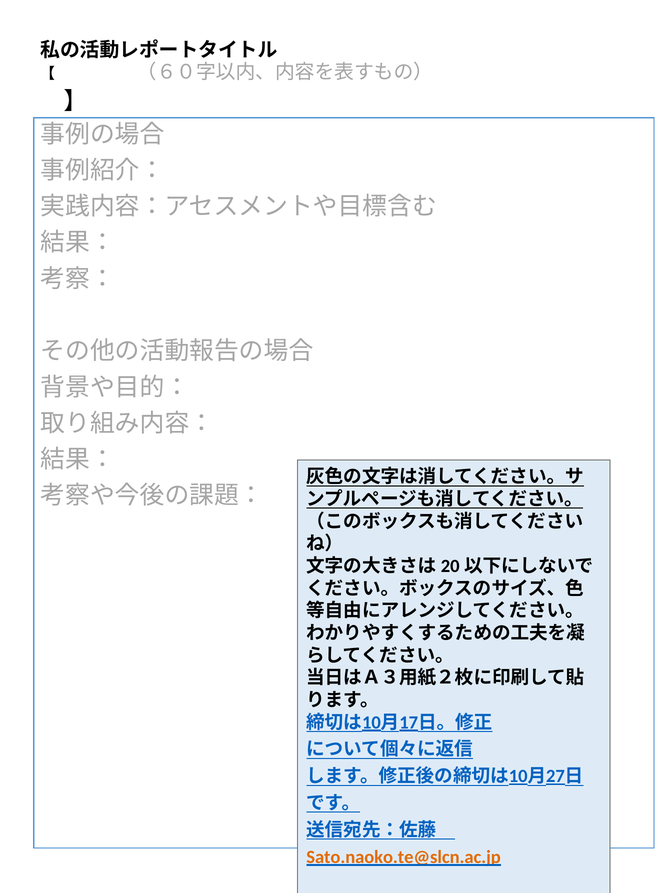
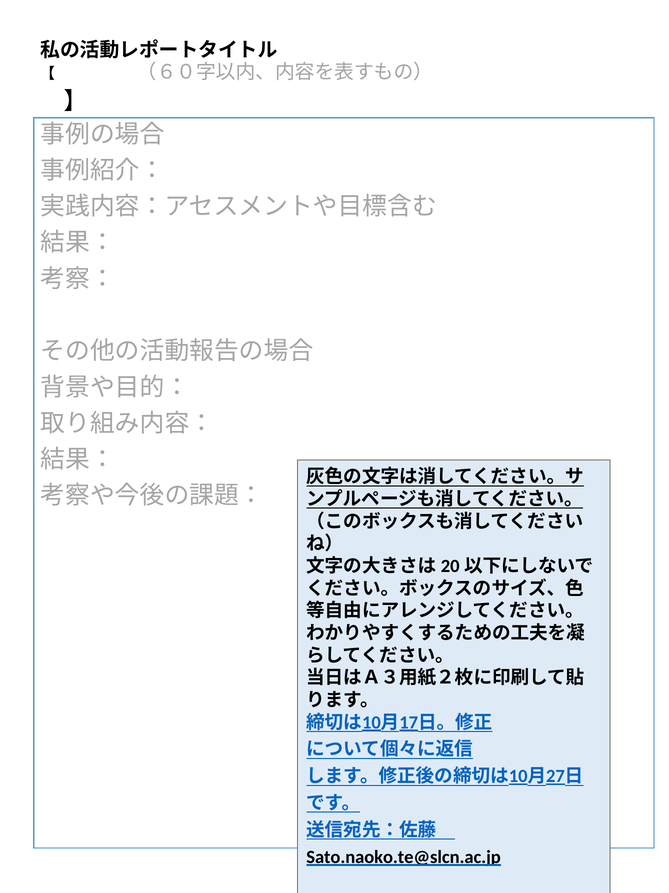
Sato.naoko.te@slcn.ac.jp colour: orange -> black (404, 856)
